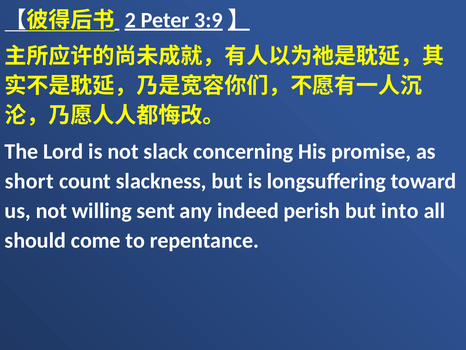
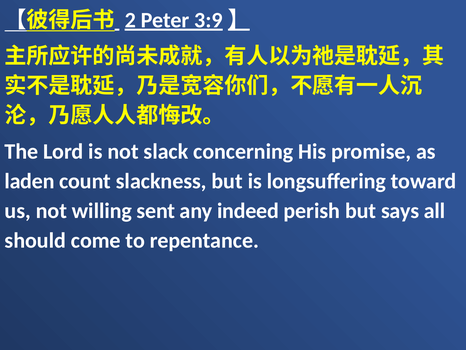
short: short -> laden (30, 181)
into: into -> says (400, 211)
